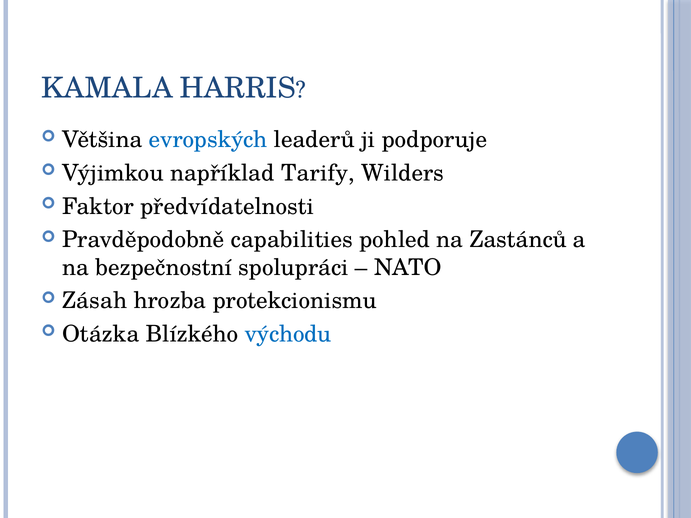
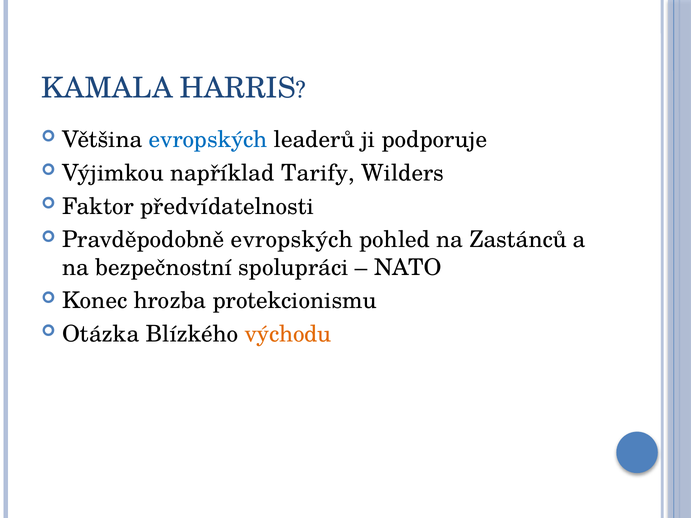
Pravděpodobně capabilities: capabilities -> evropských (292, 240)
Zásah: Zásah -> Konec (95, 301)
východu colour: blue -> orange (288, 334)
